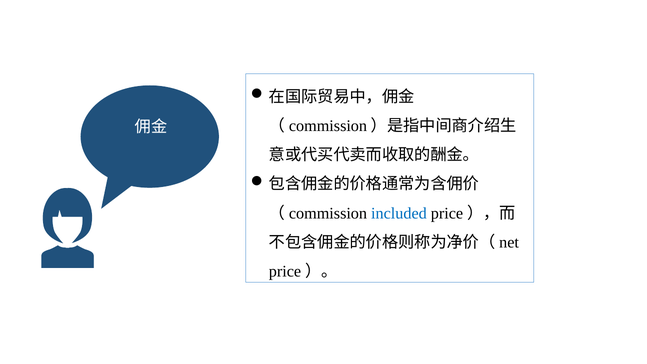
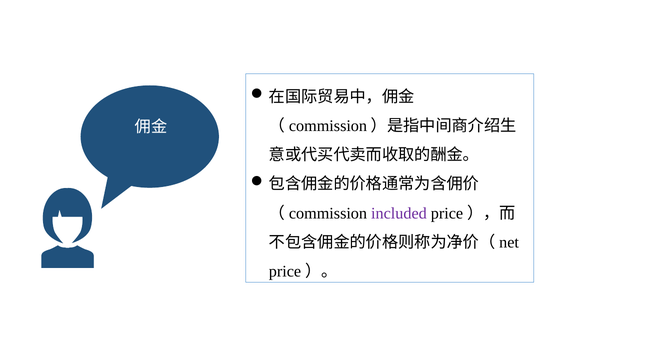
included colour: blue -> purple (399, 213)
